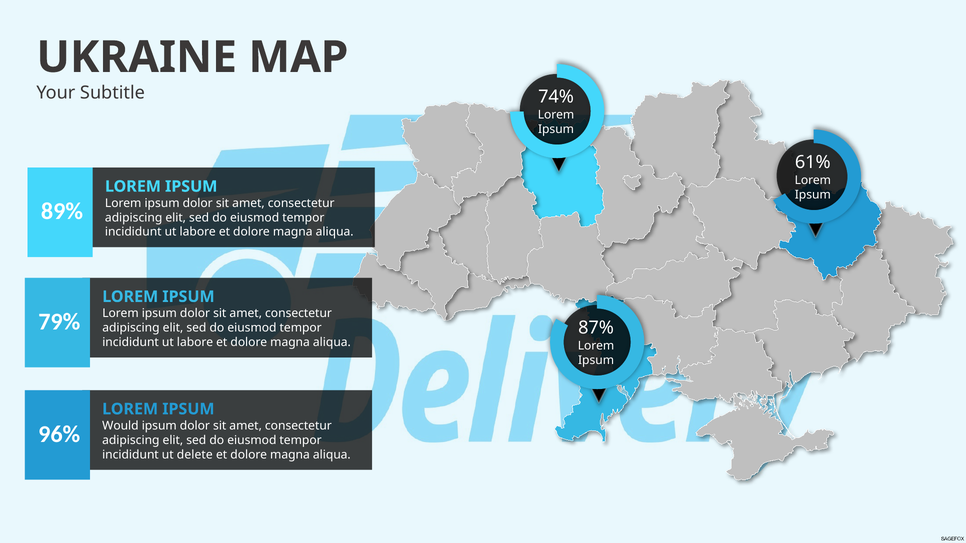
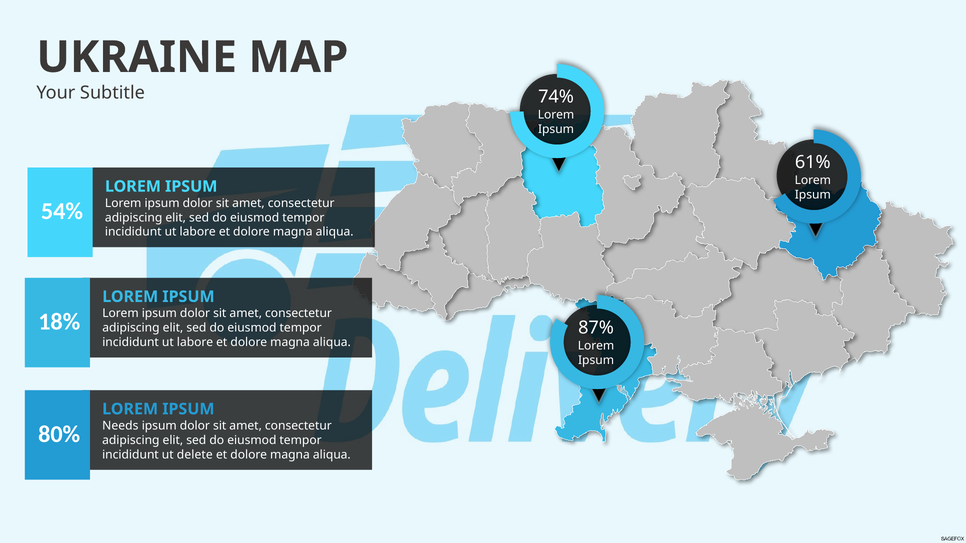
89%: 89% -> 54% (62, 212)
79%: 79% -> 18% (59, 322)
Would: Would -> Needs (120, 426)
96%: 96% -> 80% (59, 434)
